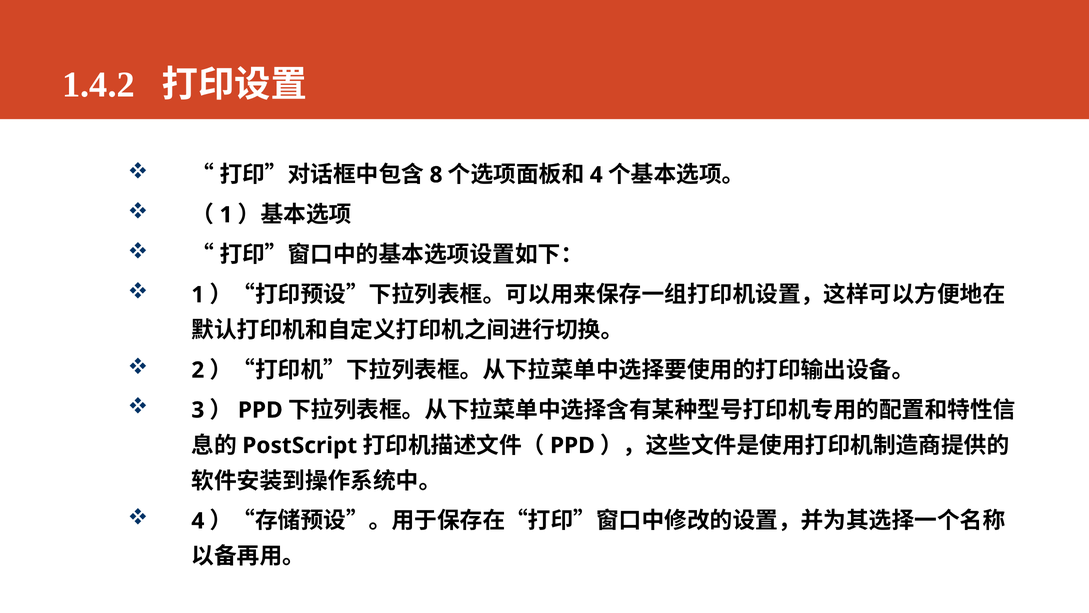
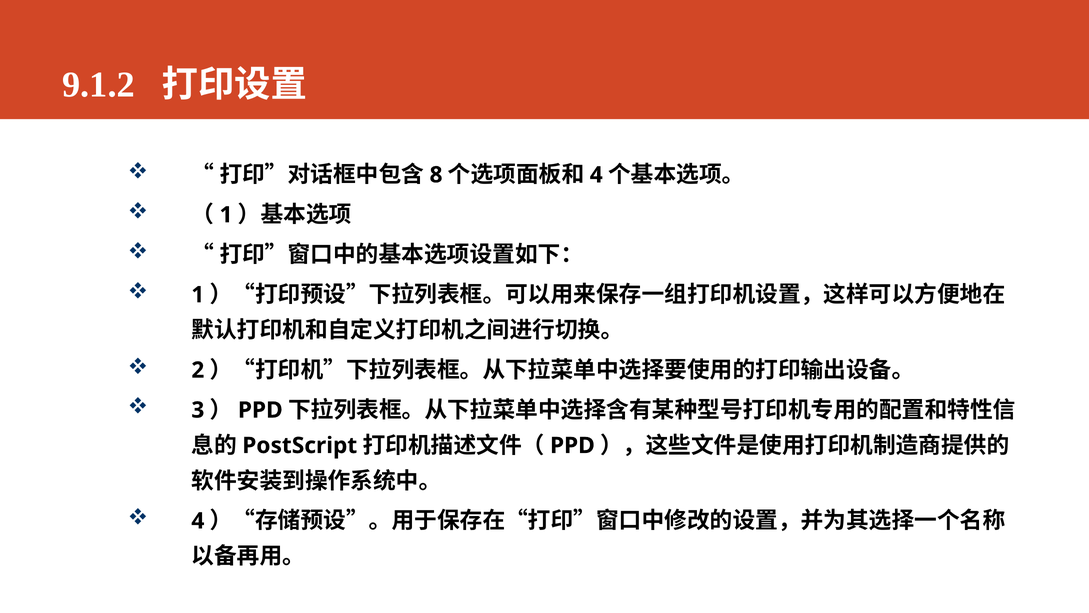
1.4.2: 1.4.2 -> 9.1.2 (98, 85)
